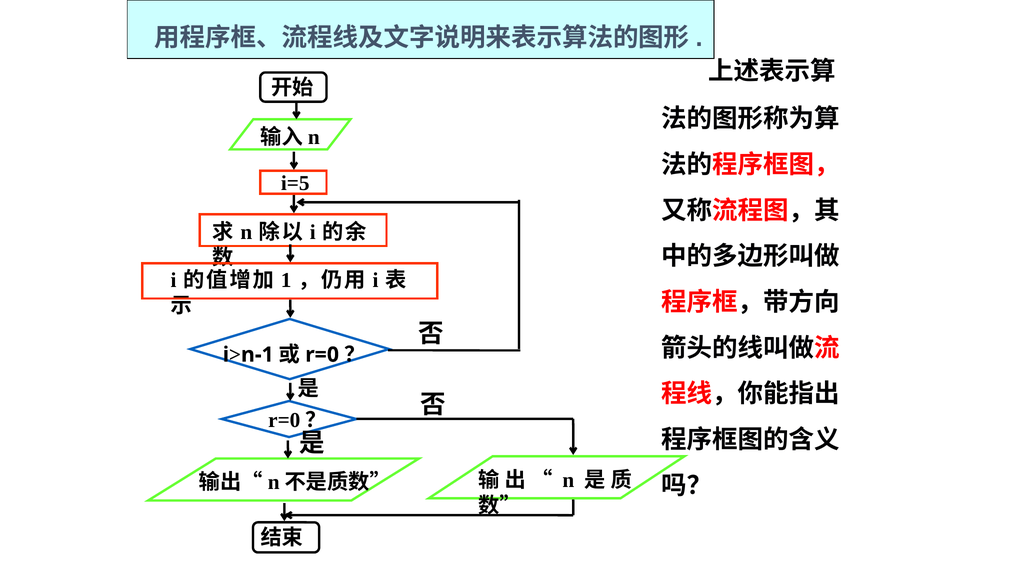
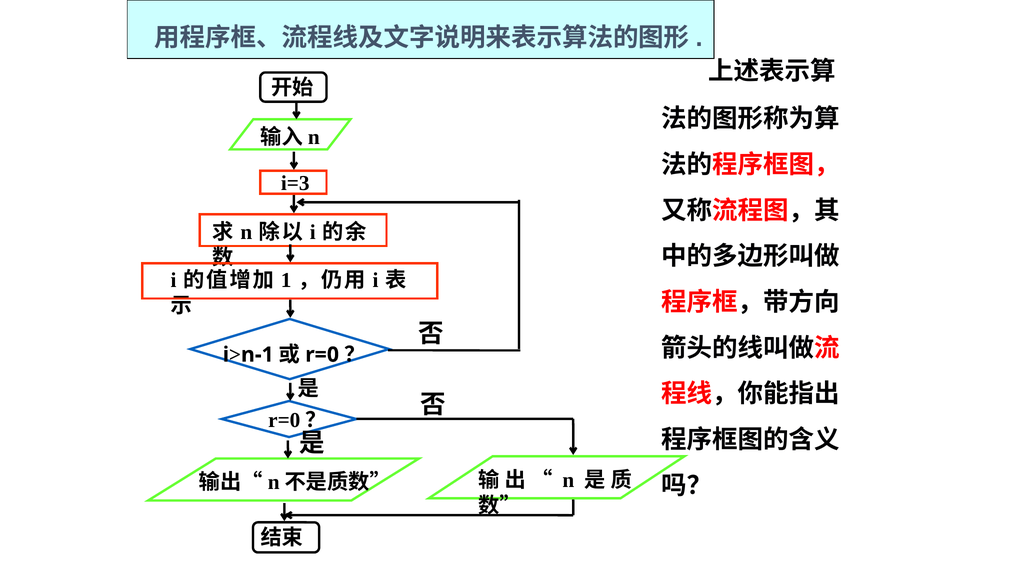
i=5: i=5 -> i=3 (295, 183)
